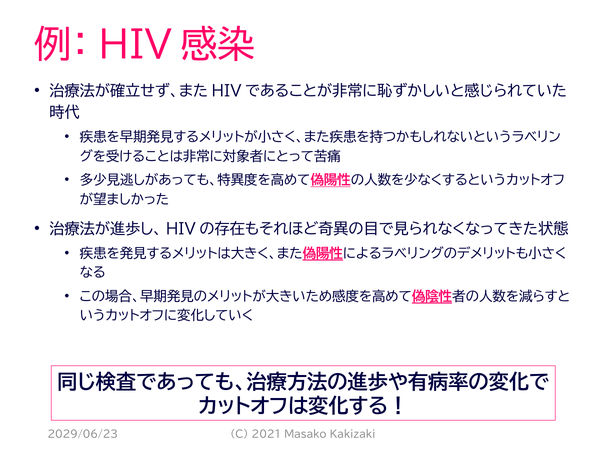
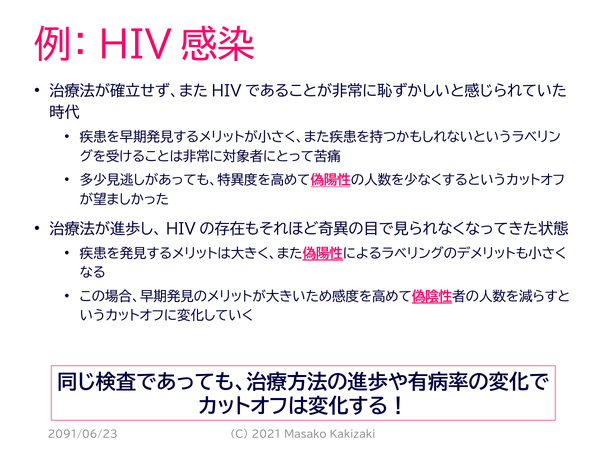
2029/06/23: 2029/06/23 -> 2091/06/23 (83, 434)
